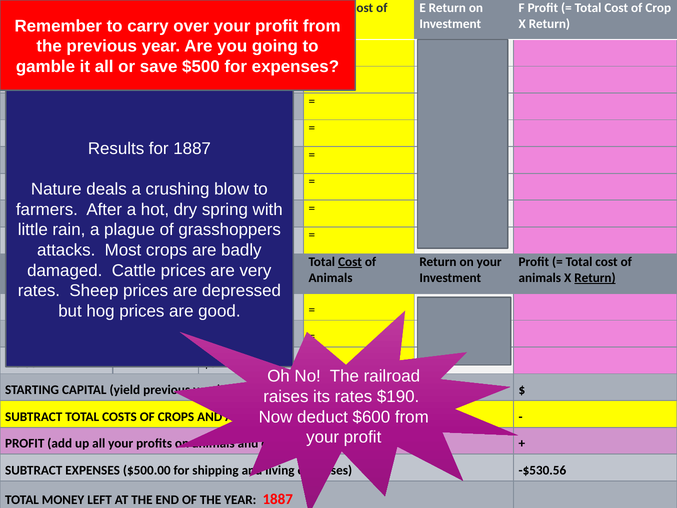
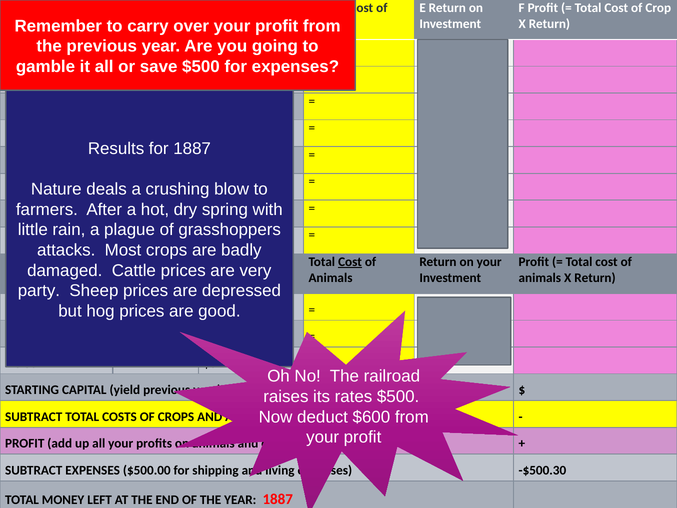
Return underline: present -> none (595, 278)
rates: rates -> party (39, 291)
rates $190: $190 -> $500 (398, 397)
-$530.56: -$530.56 -> -$500.30 (542, 470)
